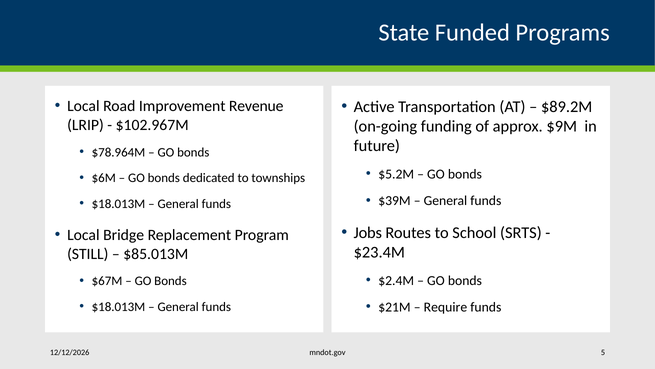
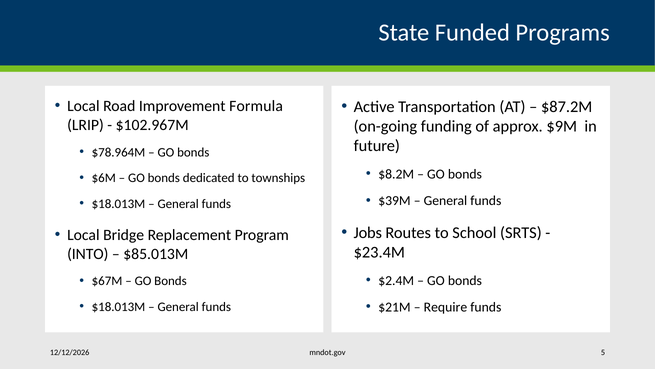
Revenue: Revenue -> Formula (256, 106)
$89.2M: $89.2M -> $87.2M (567, 106)
$5.2M: $5.2M -> $8.2M (396, 174)
STILL: STILL -> INTO (88, 253)
